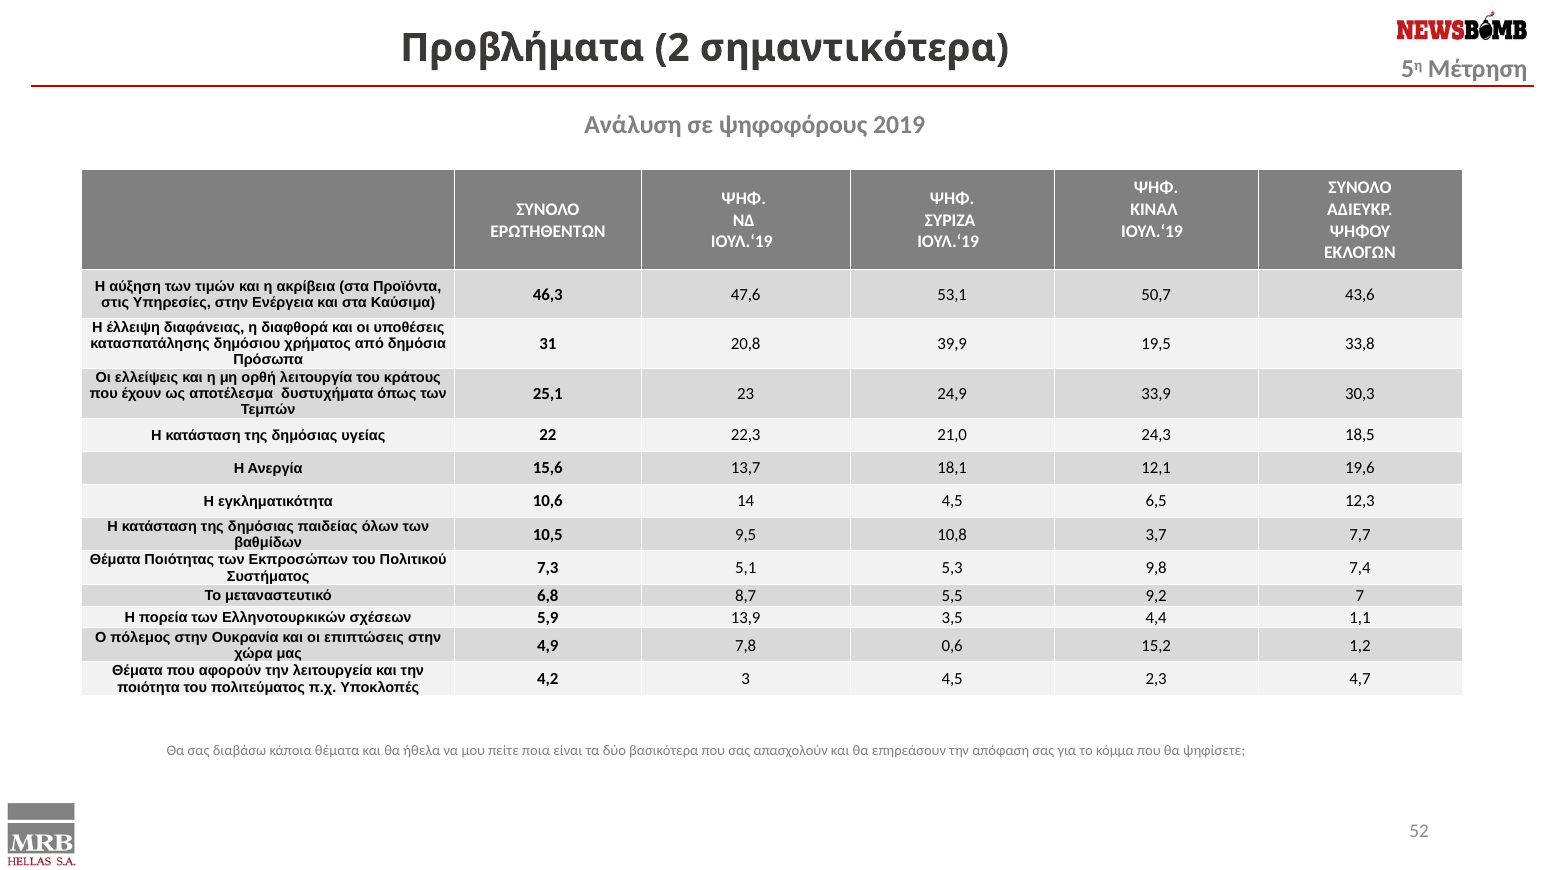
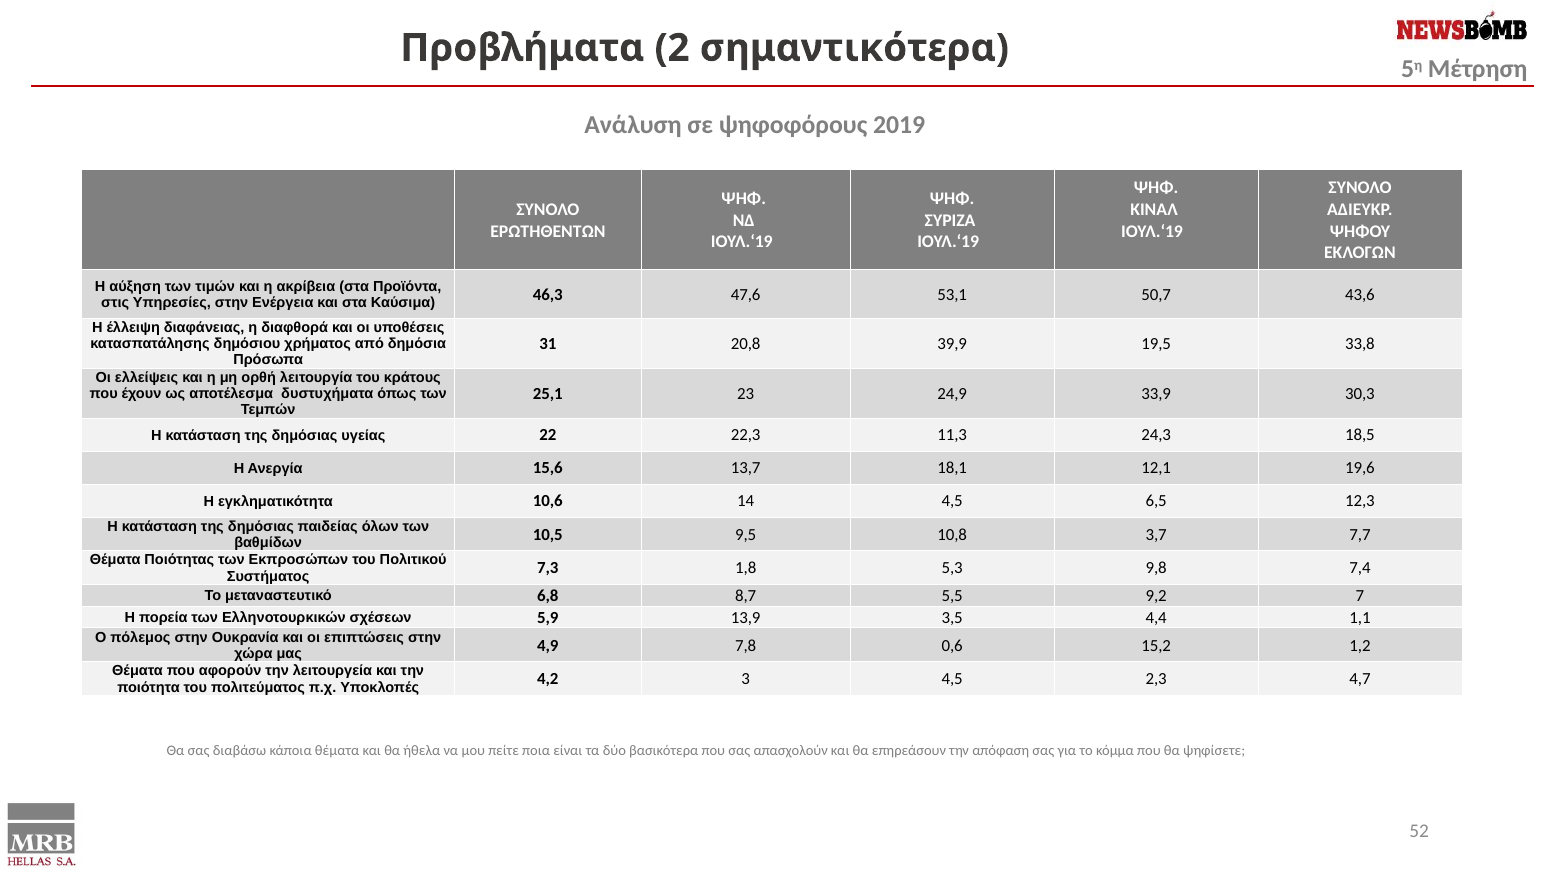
21,0: 21,0 -> 11,3 (952, 435)
5,1: 5,1 -> 1,8 (746, 568)
